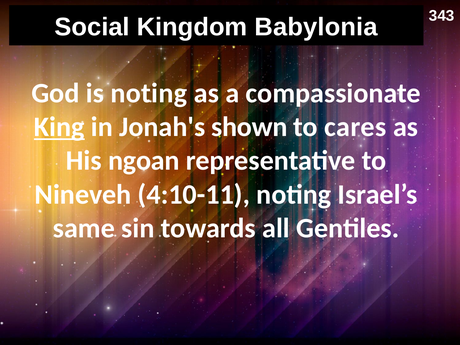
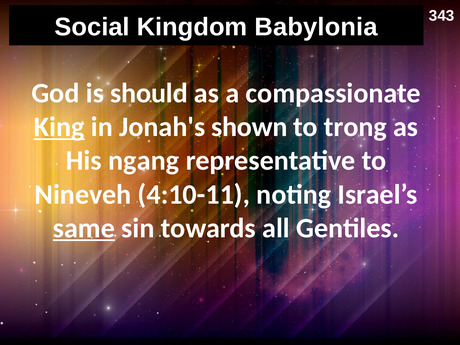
is noting: noting -> should (149, 93)
cares: cares -> trong (355, 127)
ngoan: ngoan -> ngang (144, 161)
same underline: none -> present (84, 228)
